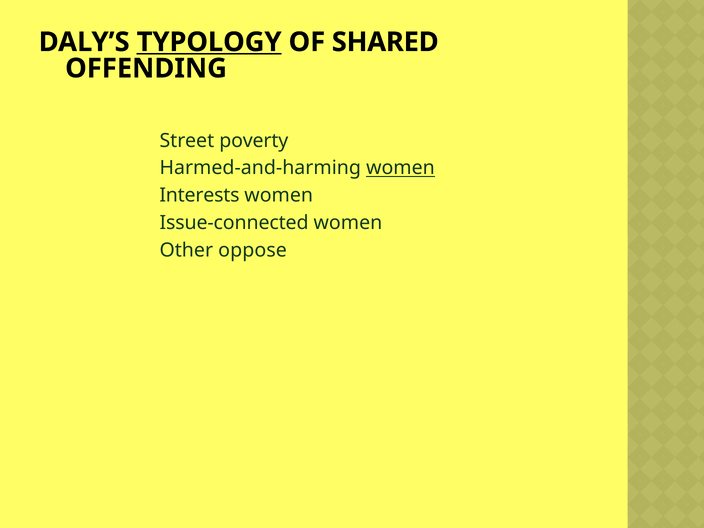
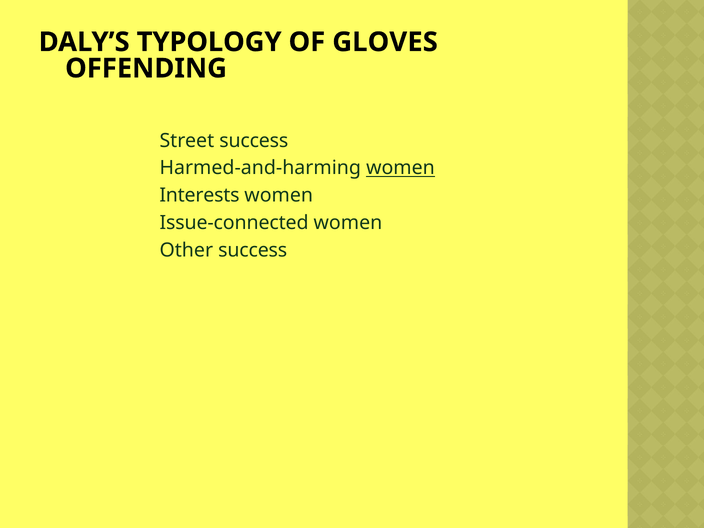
TYPOLOGY underline: present -> none (209, 42)
SHARED: SHARED -> GLOVES (385, 42)
Street poverty: poverty -> success (254, 141)
Other oppose: oppose -> success (253, 250)
